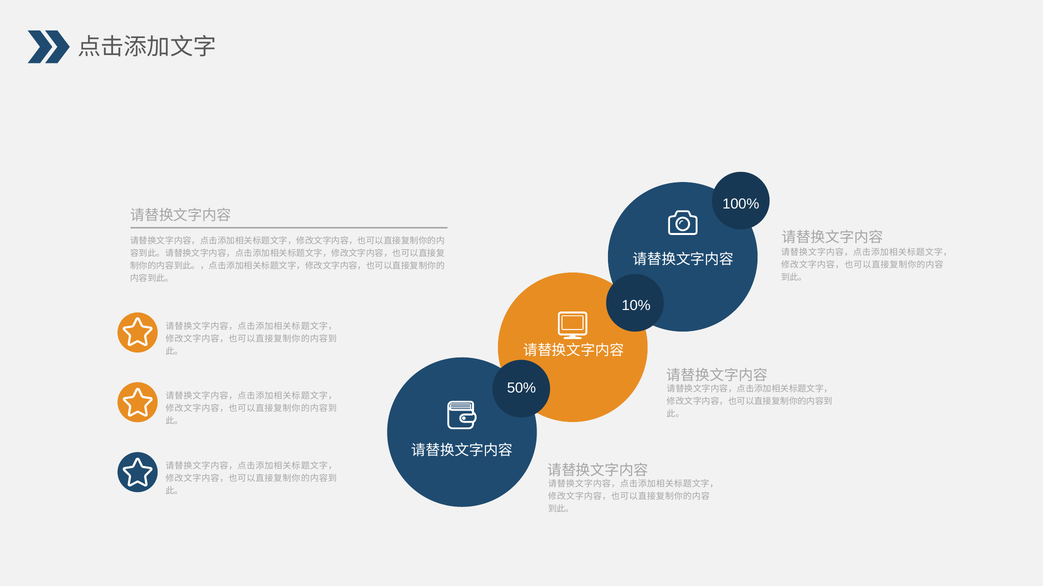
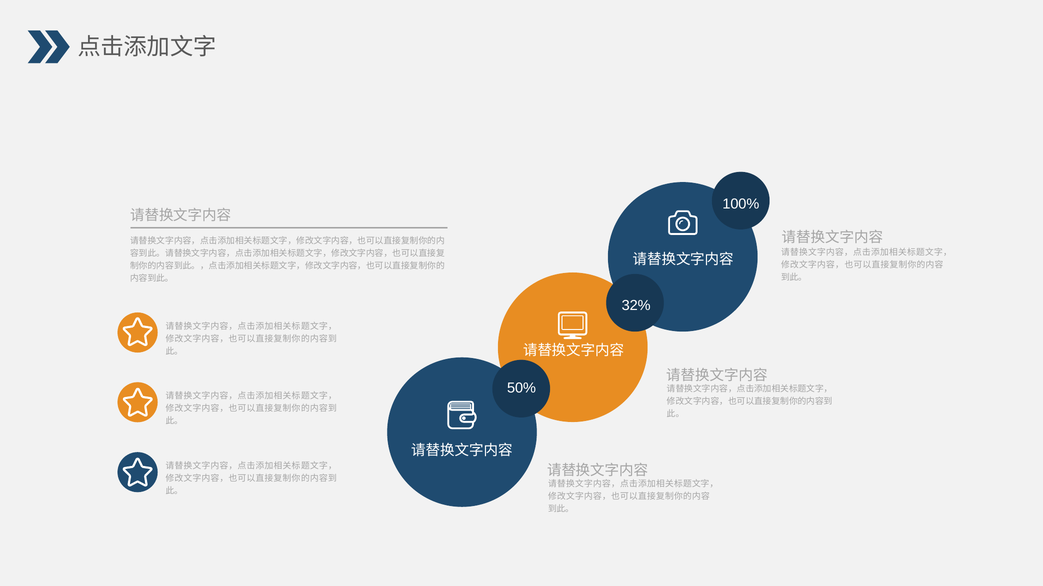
10%: 10% -> 32% (636, 306)
